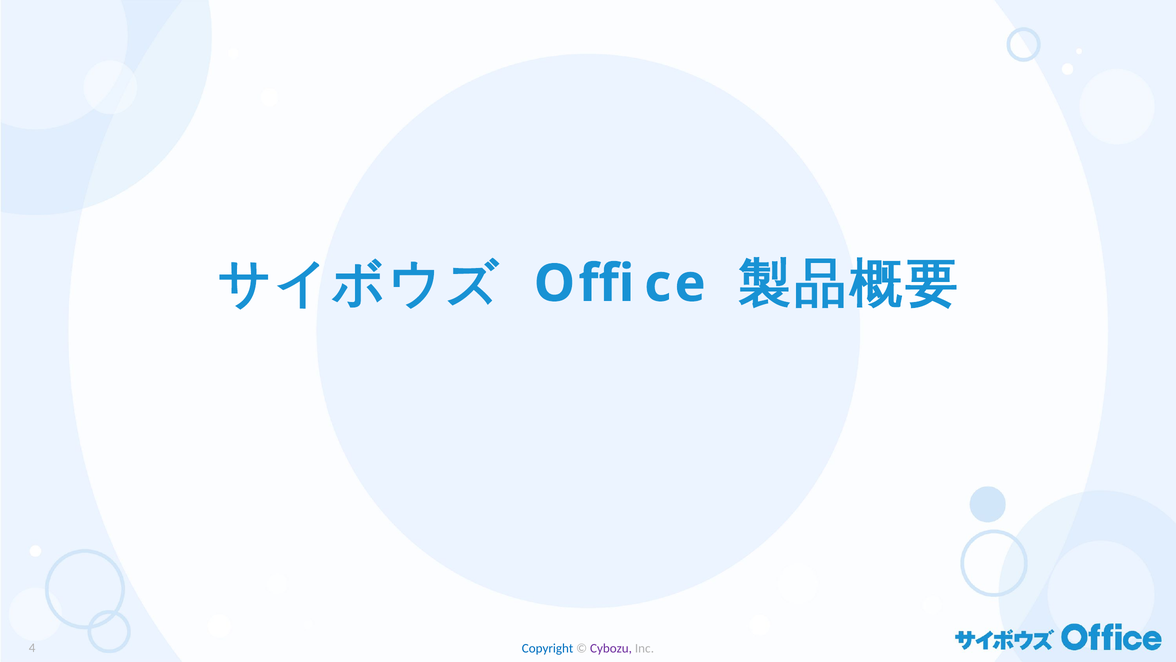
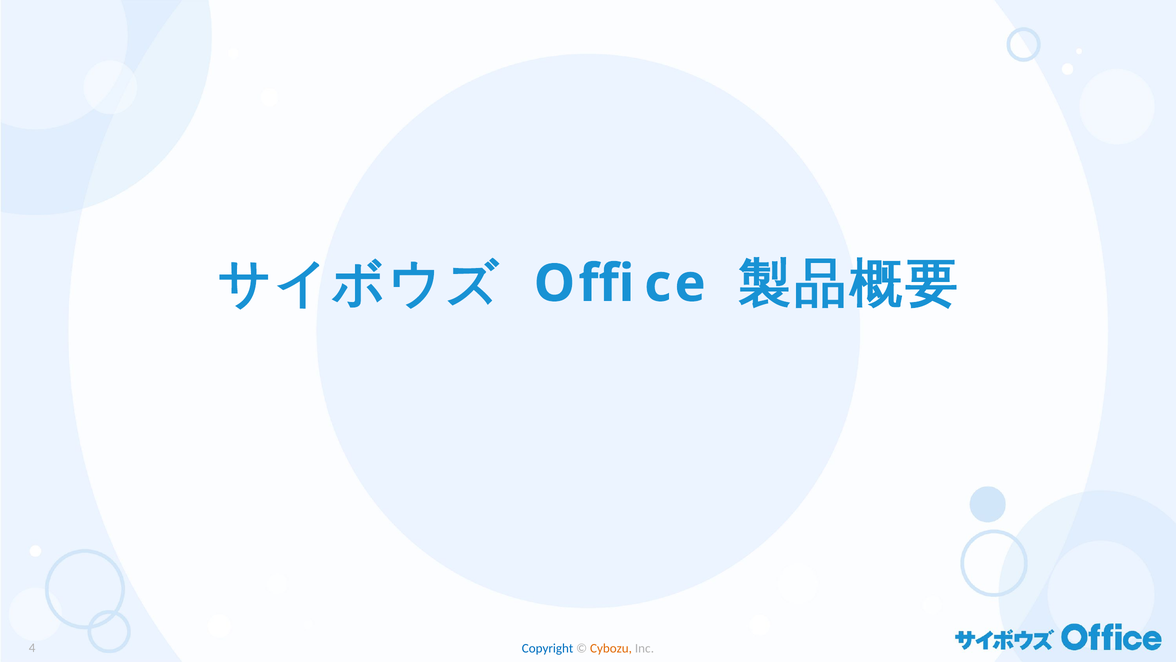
Cybozu colour: purple -> orange (611, 648)
